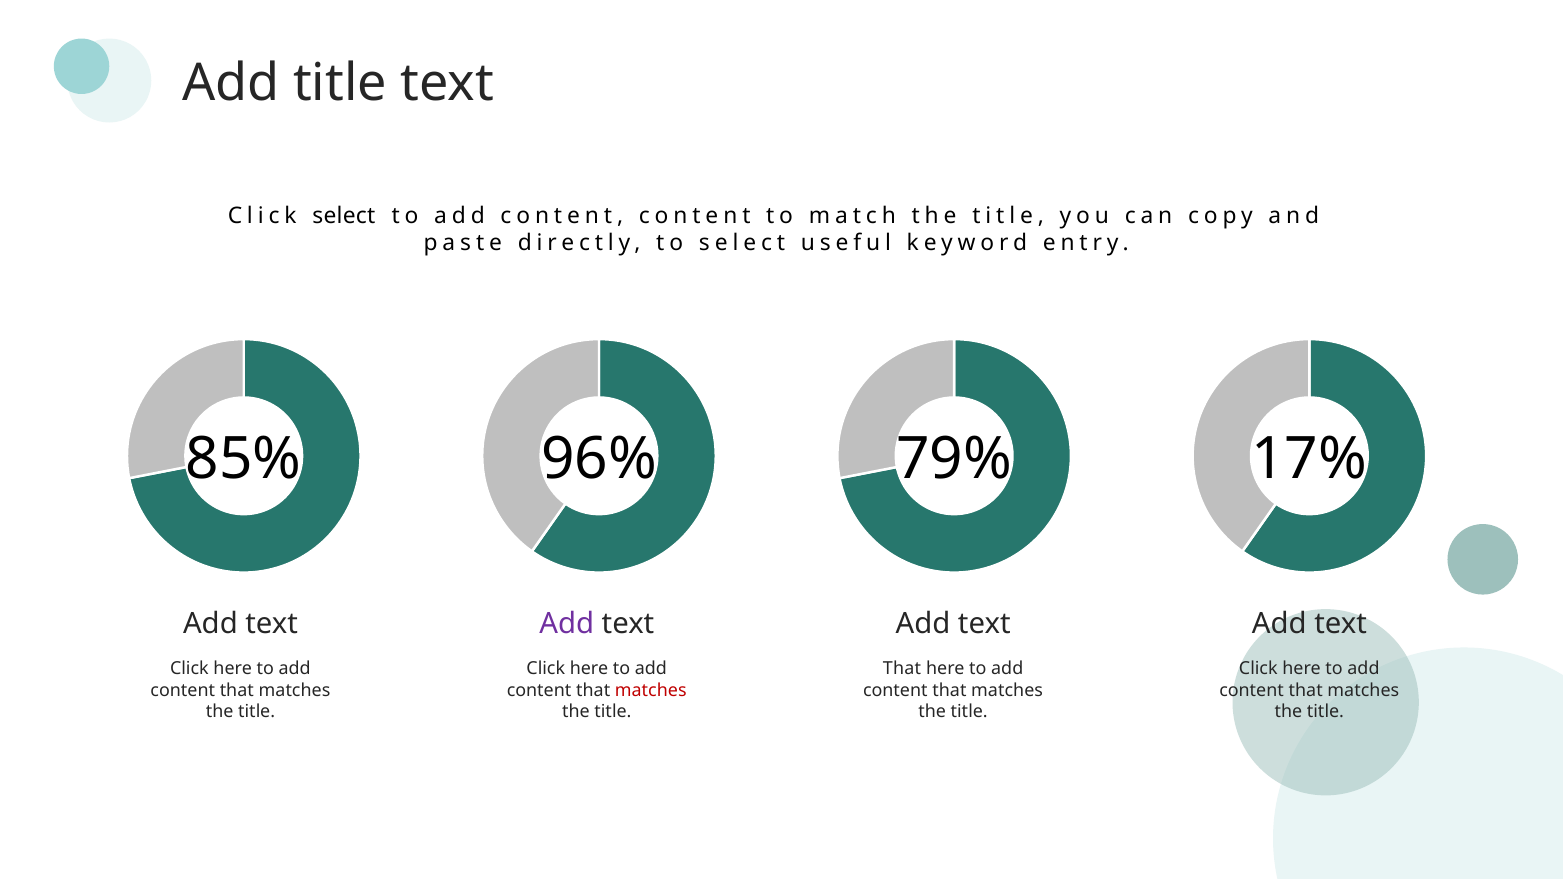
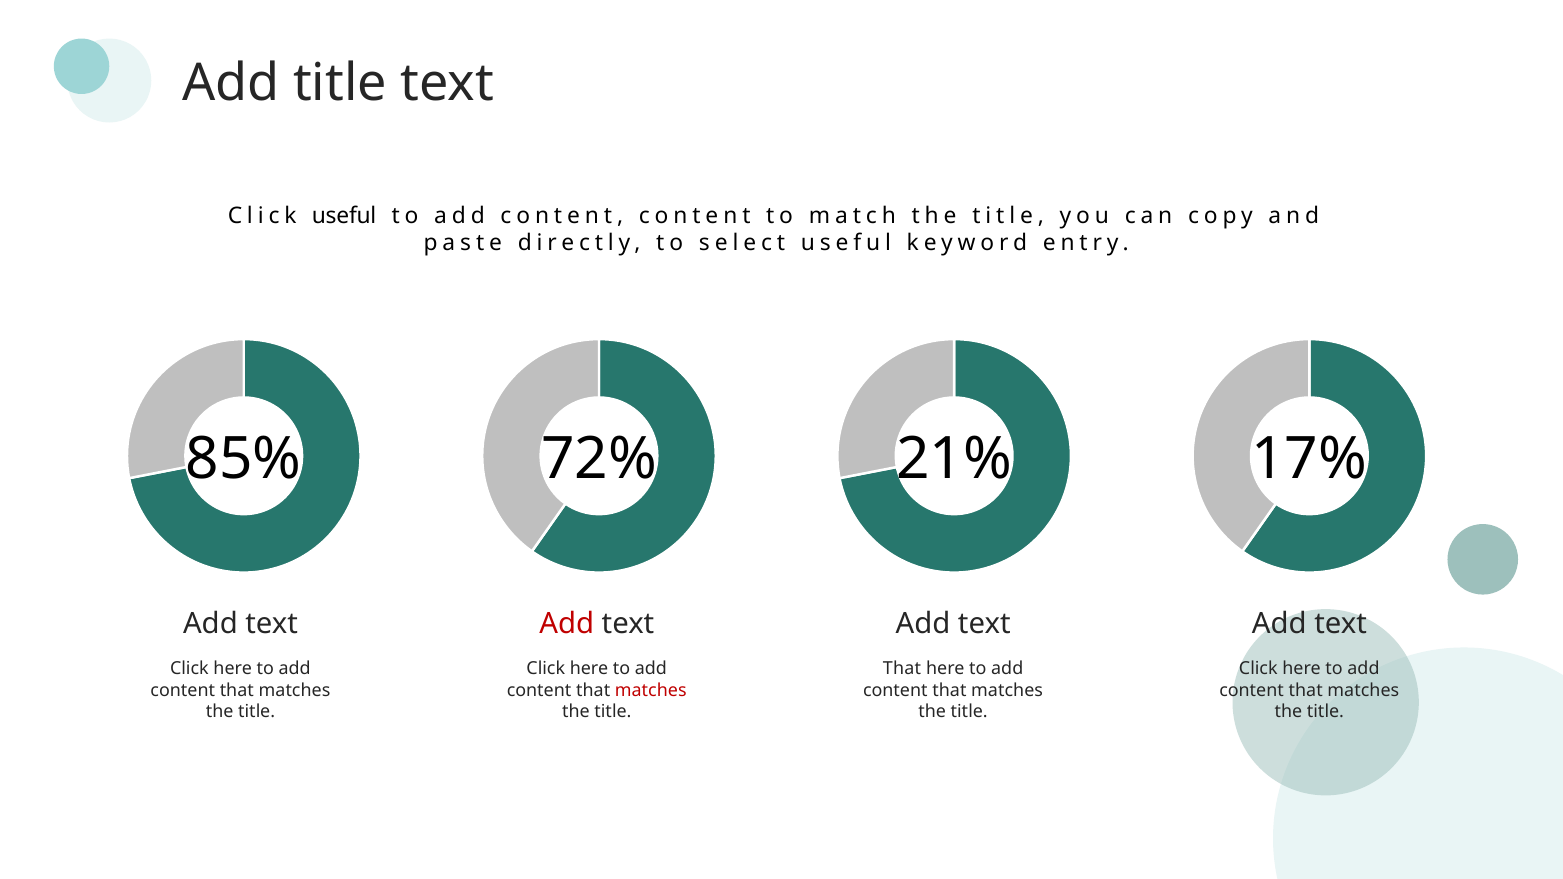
Click select: select -> useful (344, 216)
96%: 96% -> 72% (599, 460)
79%: 79% -> 21% (954, 460)
Add colour: purple -> red (567, 624)
